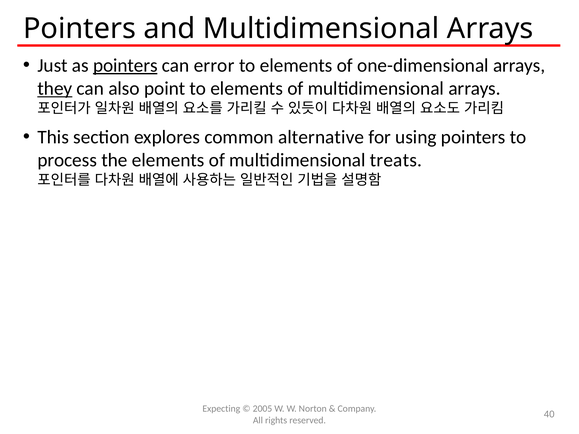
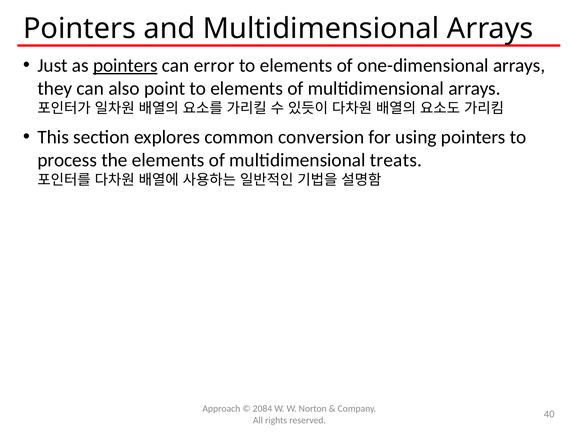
they underline: present -> none (55, 89)
alternative: alternative -> conversion (321, 137)
Expecting: Expecting -> Approach (221, 409)
2005: 2005 -> 2084 (262, 409)
